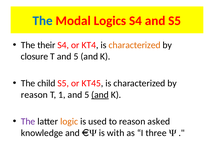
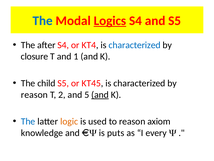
Logics underline: none -> present (110, 21)
their: their -> after (46, 45)
characterized colour: orange -> blue (135, 45)
T and 5: 5 -> 1 (76, 56)
1: 1 -> 2 (62, 94)
The colour: purple -> blue (28, 121)
asked: asked -> axiom (159, 121)
with: with -> puts (116, 132)
three: three -> every (156, 132)
